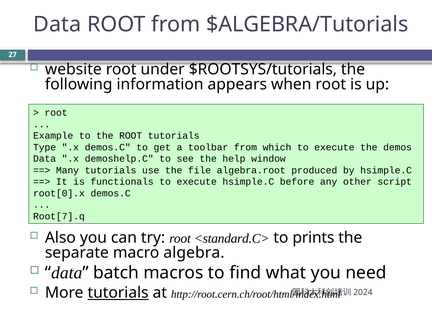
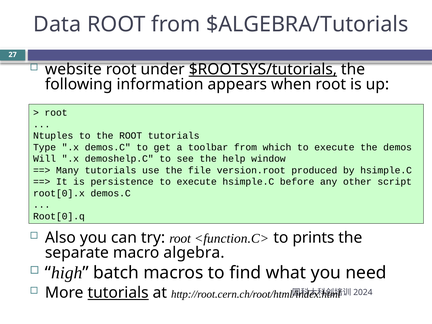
$ROOTSYS/tutorials underline: none -> present (263, 69)
Example: Example -> Ntuples (53, 136)
Data: Data -> Will (45, 159)
algebra.root: algebra.root -> version.root (251, 170)
functionals: functionals -> persistence (122, 182)
Root[7].q: Root[7].q -> Root[0].q (59, 216)
<standard.C>: <standard.C> -> <function.C> (232, 239)
data: data -> high (67, 273)
